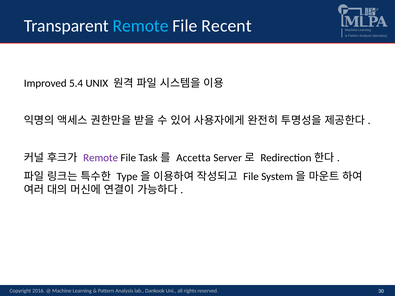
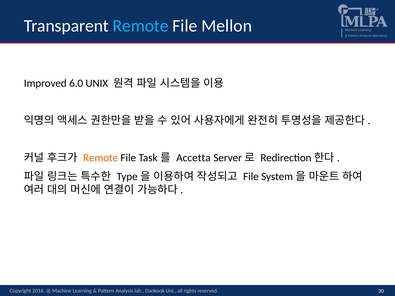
Recent: Recent -> Mellon (227, 26)
5.4: 5.4 -> 6.0 (76, 83)
Remote colour: purple -> orange (101, 158)
